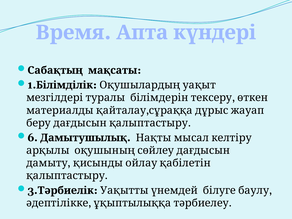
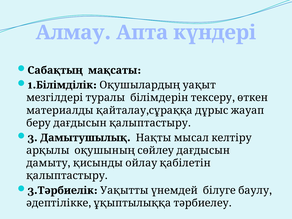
Время: Время -> Алмау (70, 33)
6: 6 -> 3 (33, 138)
